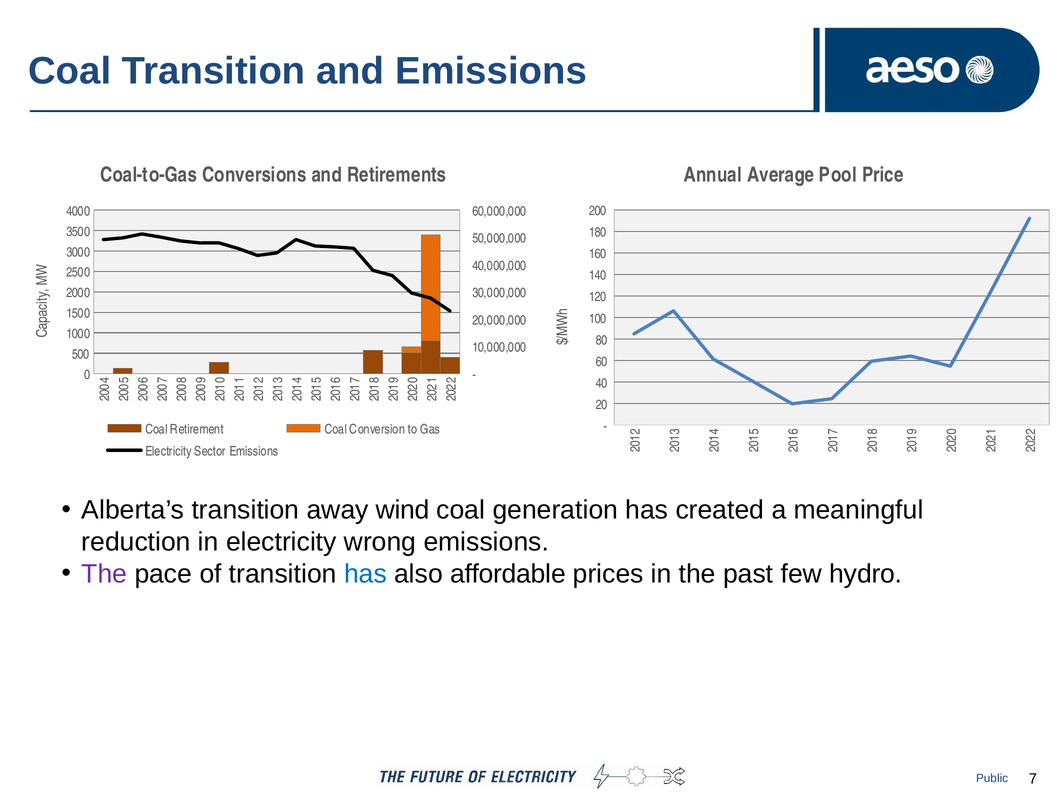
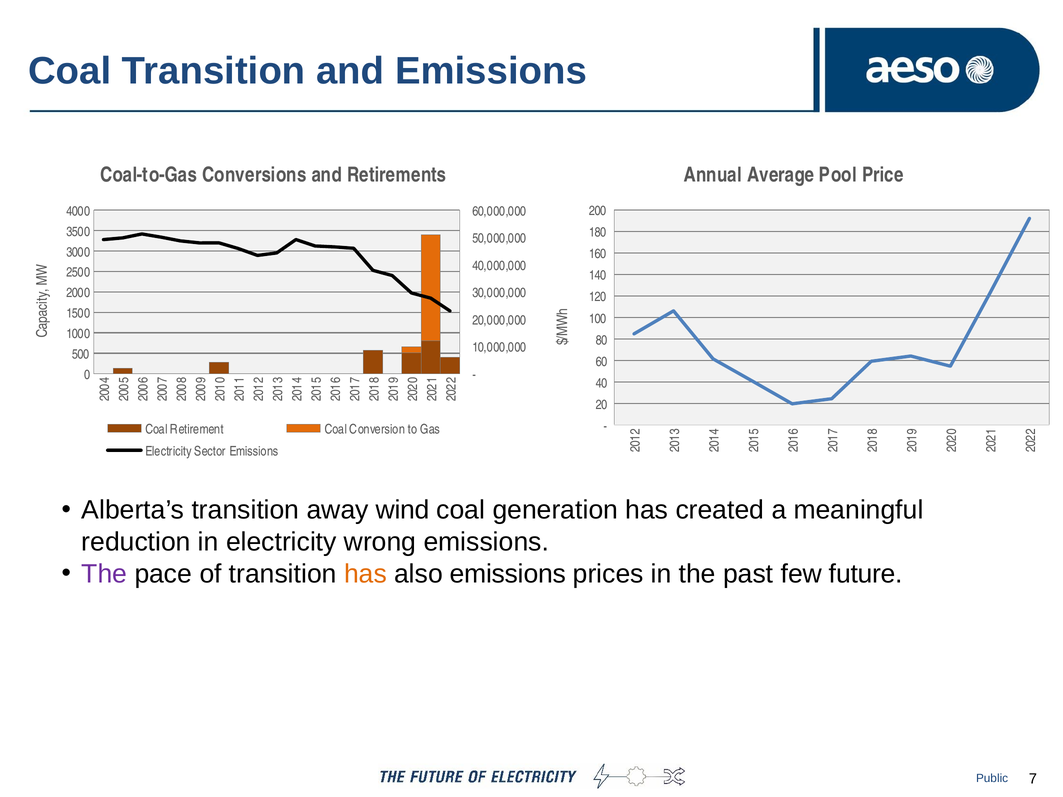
has colour: blue -> orange (365, 574)
also affordable: affordable -> emissions (508, 574)
hydro: hydro -> future (866, 574)
